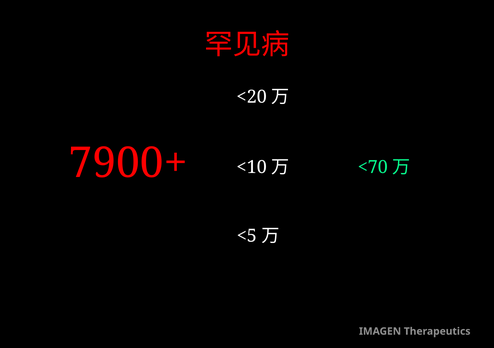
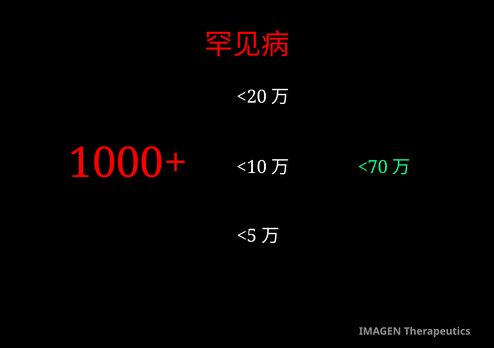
7900+: 7900+ -> 1000+ (128, 163)
